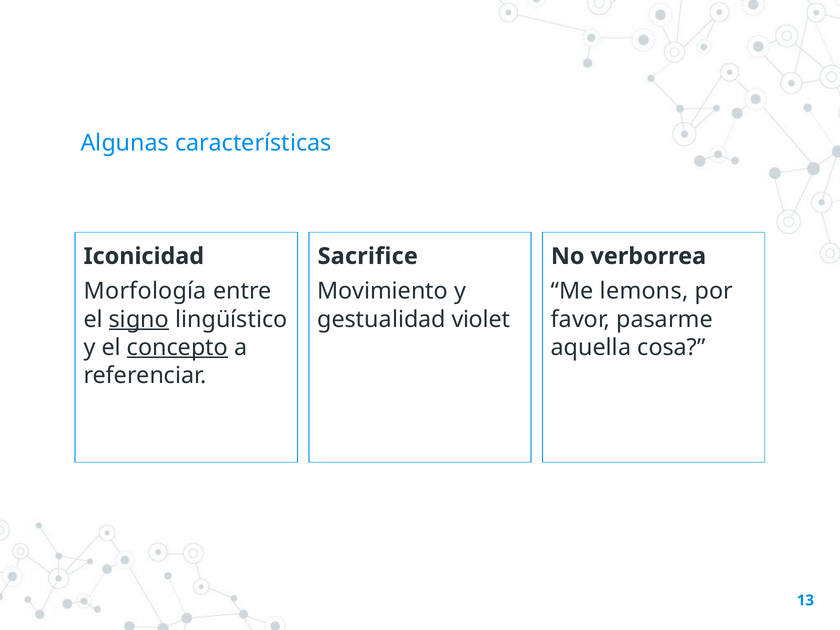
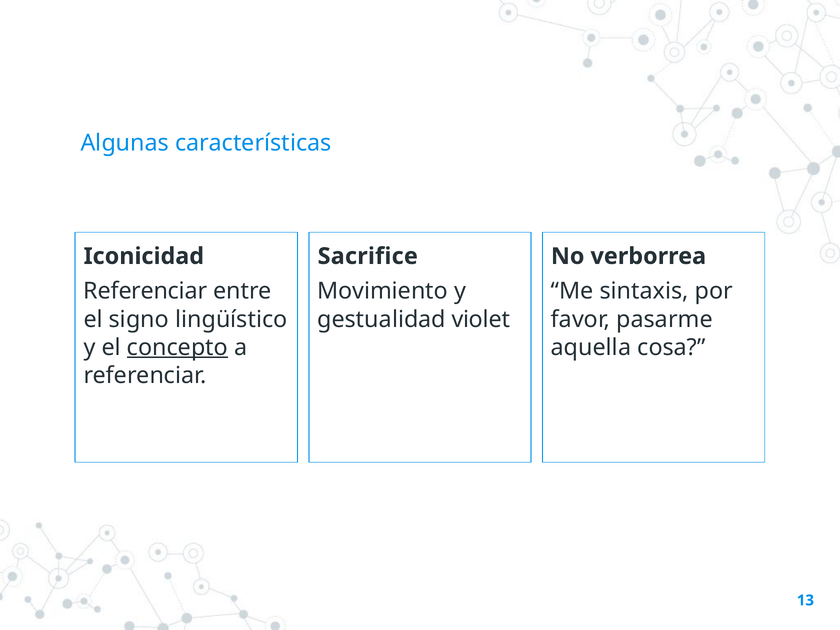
Morfología: Morfología -> Referenciar (145, 291)
lemons: lemons -> sintaxis (644, 291)
signo underline: present -> none (139, 319)
